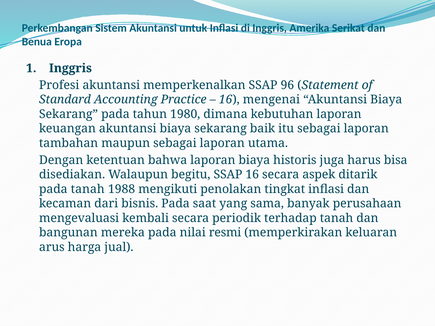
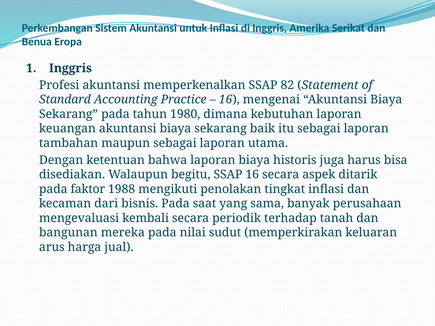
96: 96 -> 82 (287, 85)
pada tanah: tanah -> faktor (88, 189)
resmi: resmi -> sudut (225, 233)
